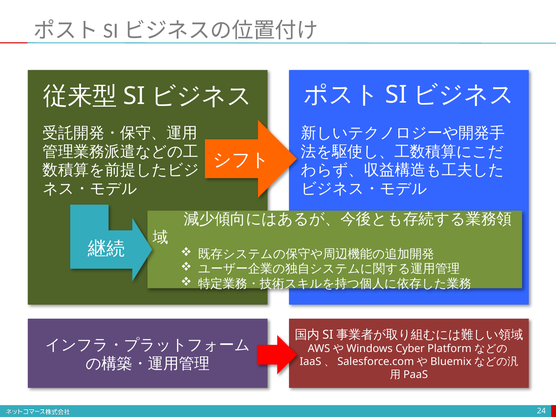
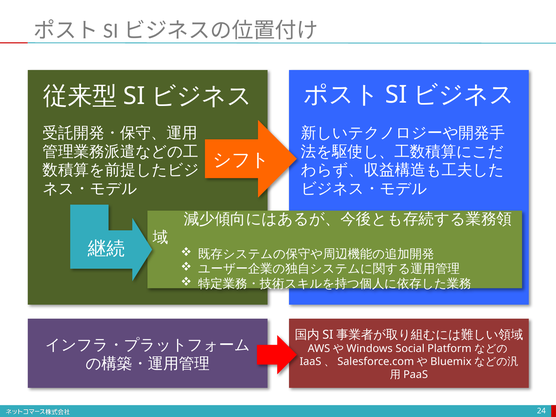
Cyber: Cyber -> Social (410, 348)
